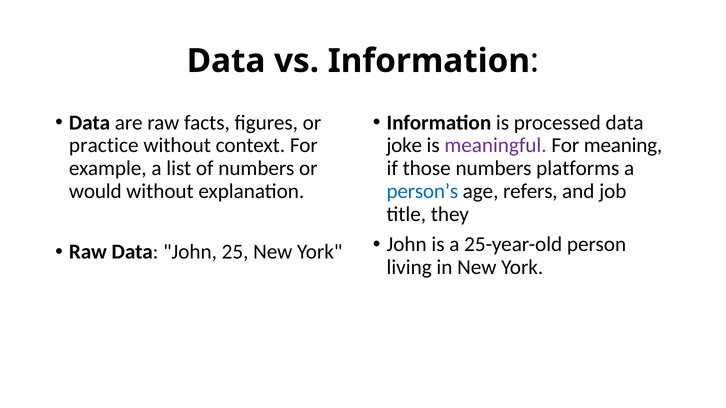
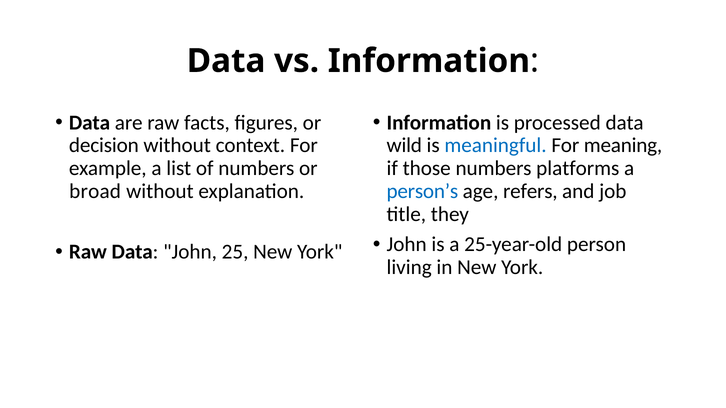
practice: practice -> decision (104, 146)
joke: joke -> wild (404, 146)
meaningful colour: purple -> blue (496, 146)
would: would -> broad (95, 191)
